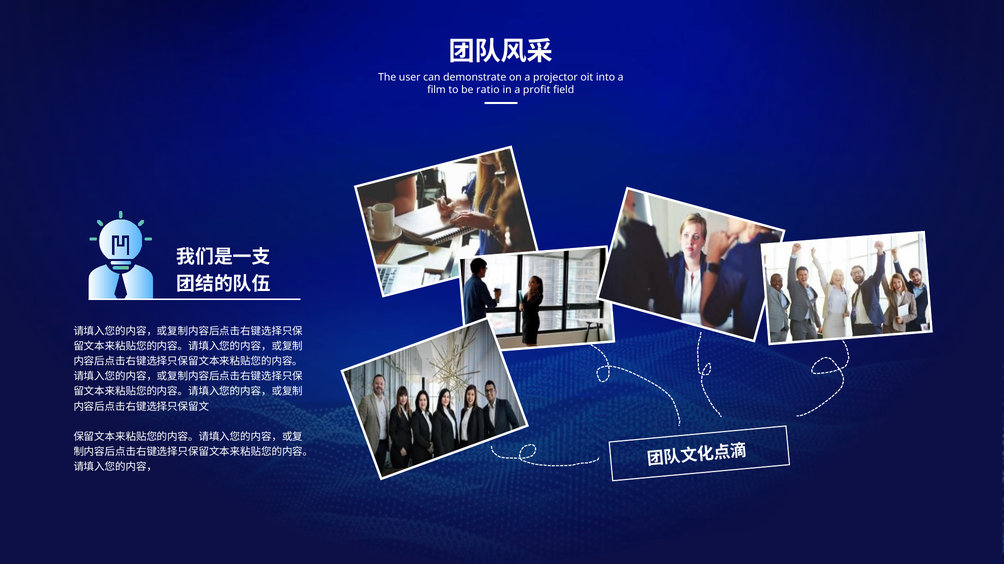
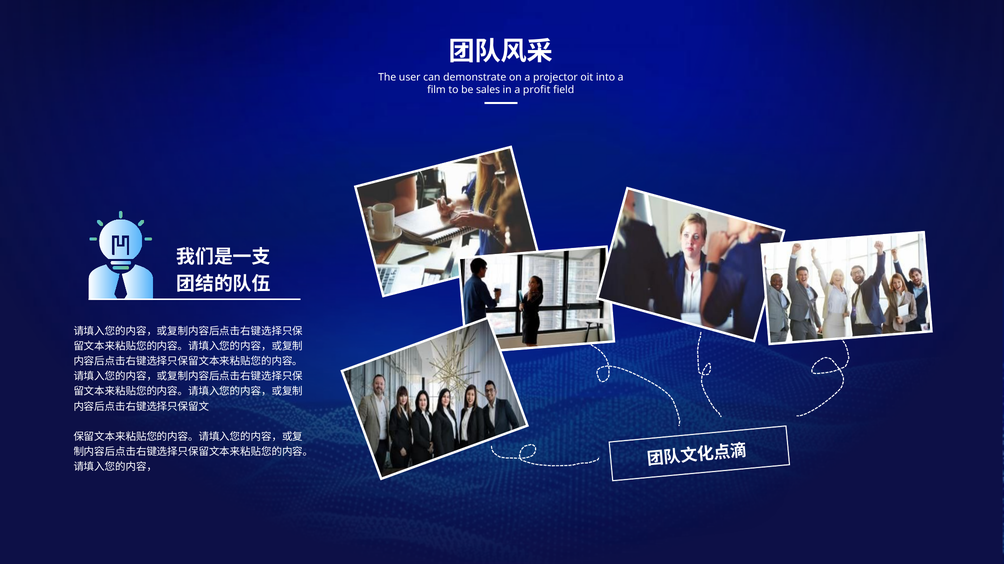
ratio: ratio -> sales (488, 90)
